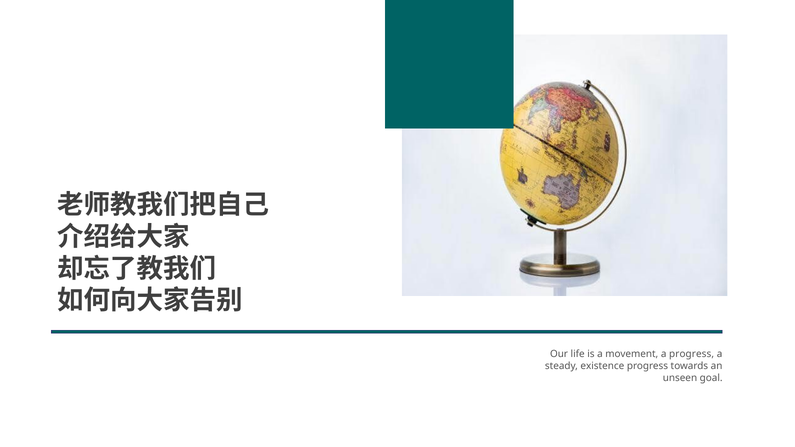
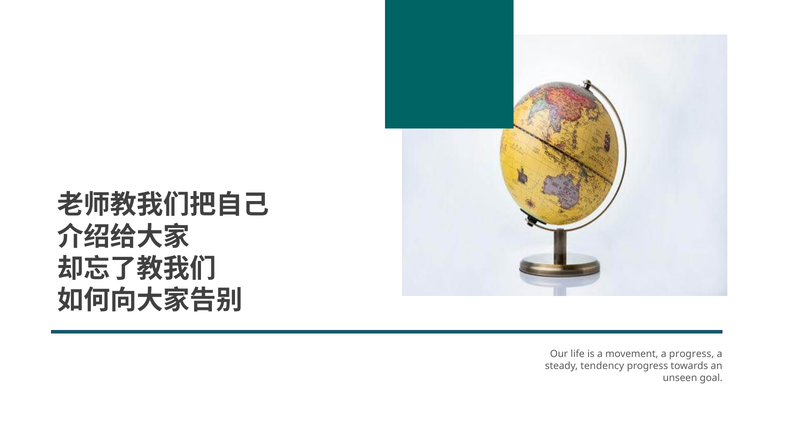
existence: existence -> tendency (602, 366)
